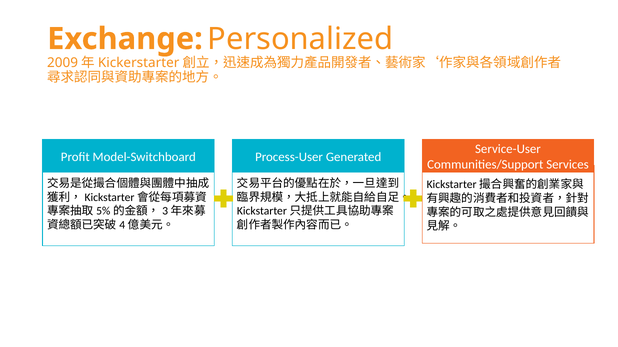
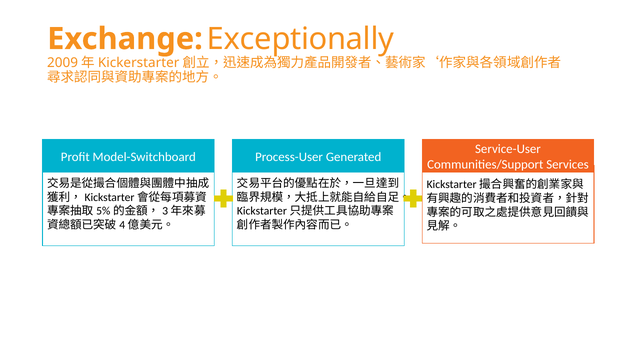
Personalized: Personalized -> Exceptionally (300, 39)
